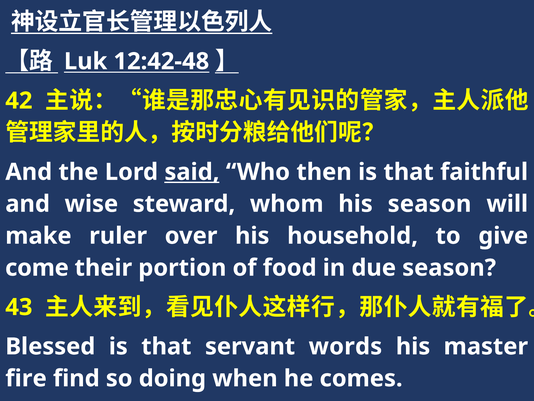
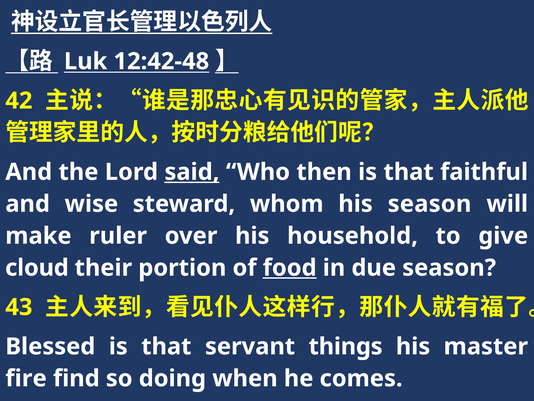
come: come -> cloud (37, 267)
food underline: none -> present (290, 267)
words: words -> things (346, 346)
